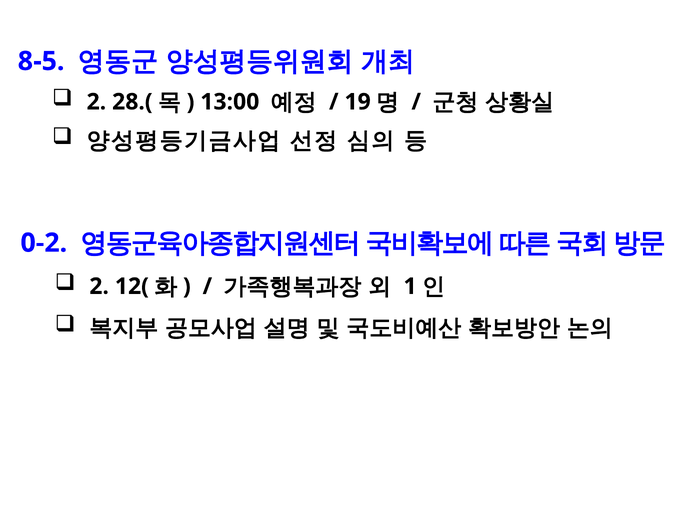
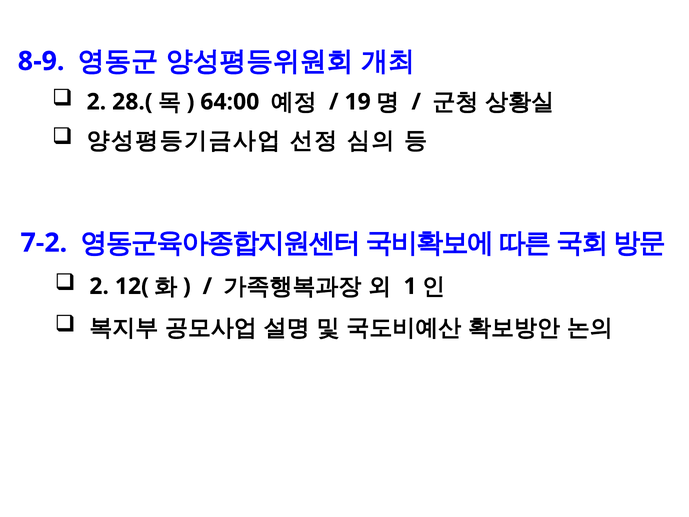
8-5: 8-5 -> 8-9 (41, 61)
13:00: 13:00 -> 64:00 (230, 102)
0-2: 0-2 -> 7-2 (44, 243)
